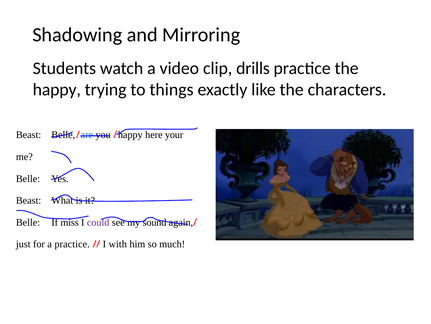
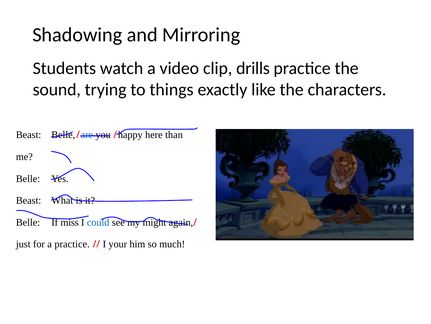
happy: happy -> sound (57, 89)
your: your -> than (174, 135)
could colour: purple -> blue (98, 222)
sound: sound -> might (154, 222)
with: with -> your (118, 244)
